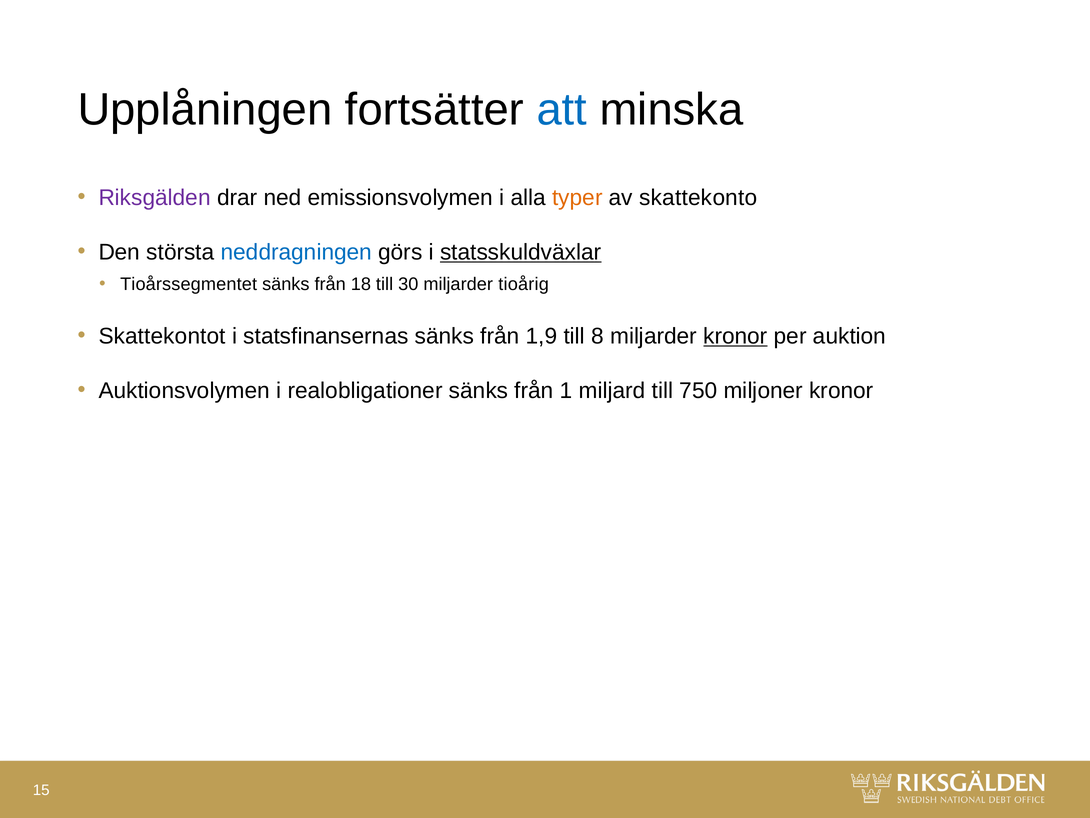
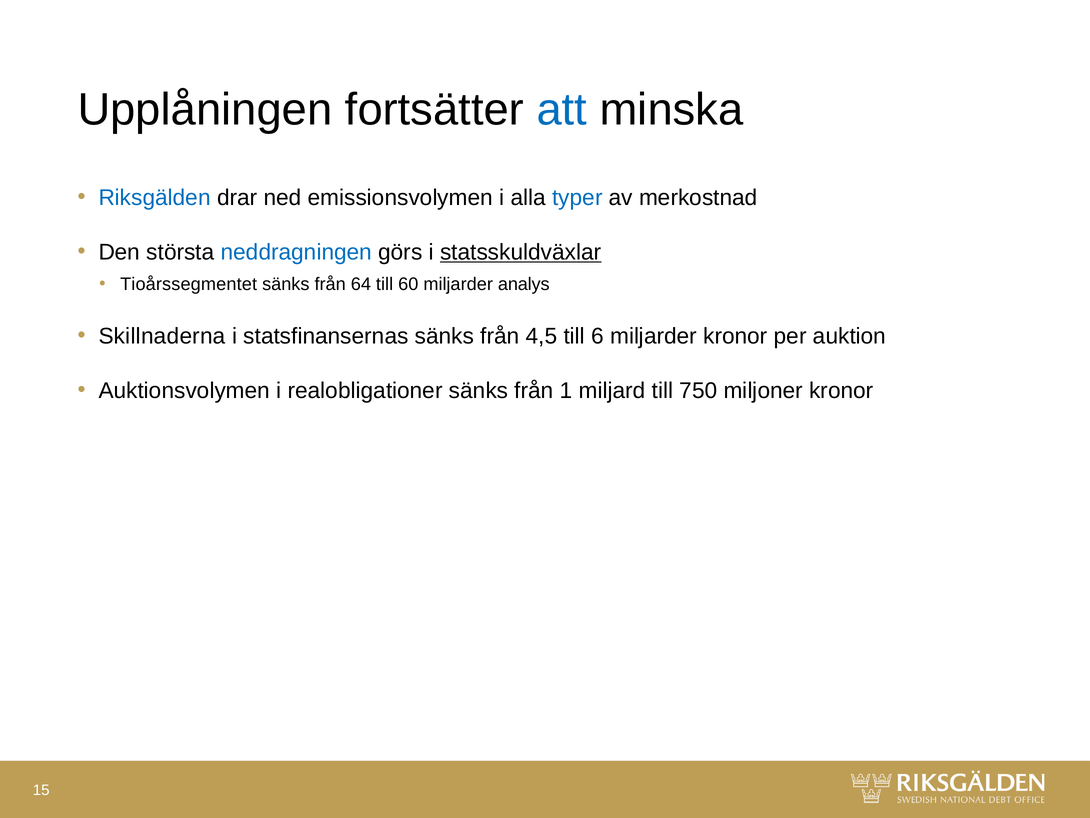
Riksgälden colour: purple -> blue (155, 198)
typer colour: orange -> blue (577, 198)
skattekonto: skattekonto -> merkostnad (698, 198)
18: 18 -> 64 (361, 284)
30: 30 -> 60 (408, 284)
tioårig: tioårig -> analys (524, 284)
Skattekontot: Skattekontot -> Skillnaderna (162, 336)
1,9: 1,9 -> 4,5 (541, 336)
8: 8 -> 6 (597, 336)
kronor underline: present -> none (735, 336)
